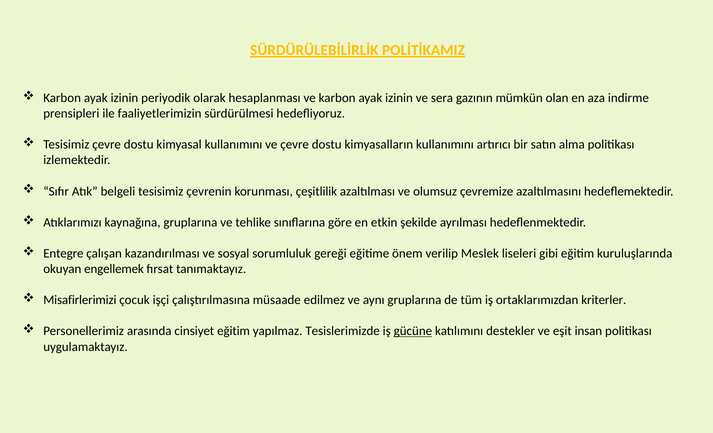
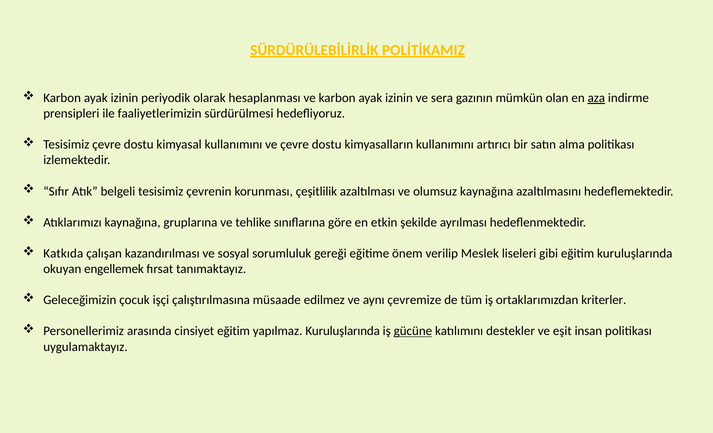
aza underline: none -> present (596, 98)
olumsuz çevremize: çevremize -> kaynağına (487, 191)
Entegre: Entegre -> Katkıda (63, 254)
Misafirlerimizi: Misafirlerimizi -> Geleceğimizin (80, 300)
aynı gruplarına: gruplarına -> çevremize (414, 300)
yapılmaz Tesislerimizde: Tesislerimizde -> Kuruluşlarında (343, 331)
